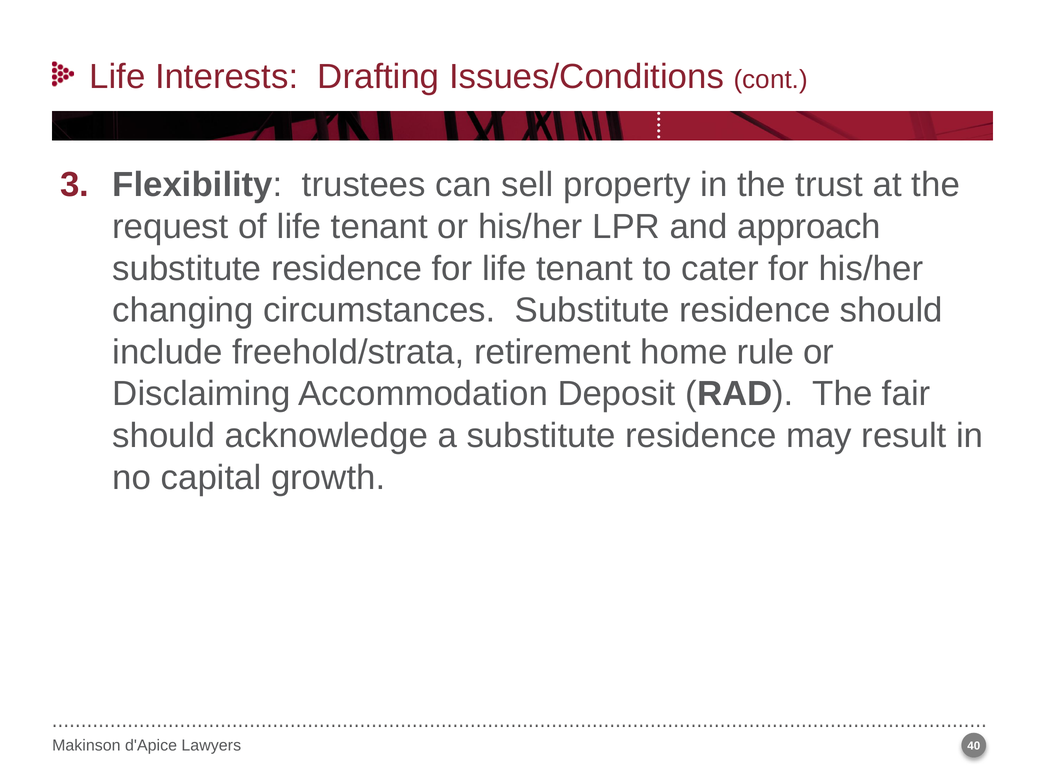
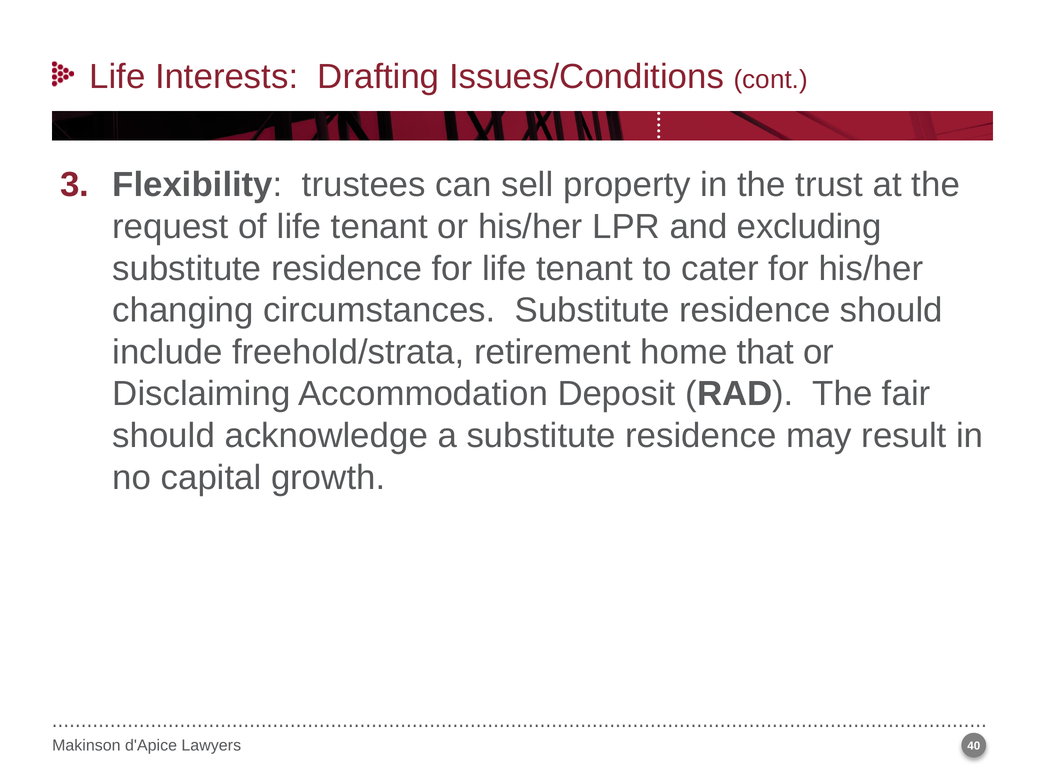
approach: approach -> excluding (809, 227)
rule: rule -> that (766, 352)
